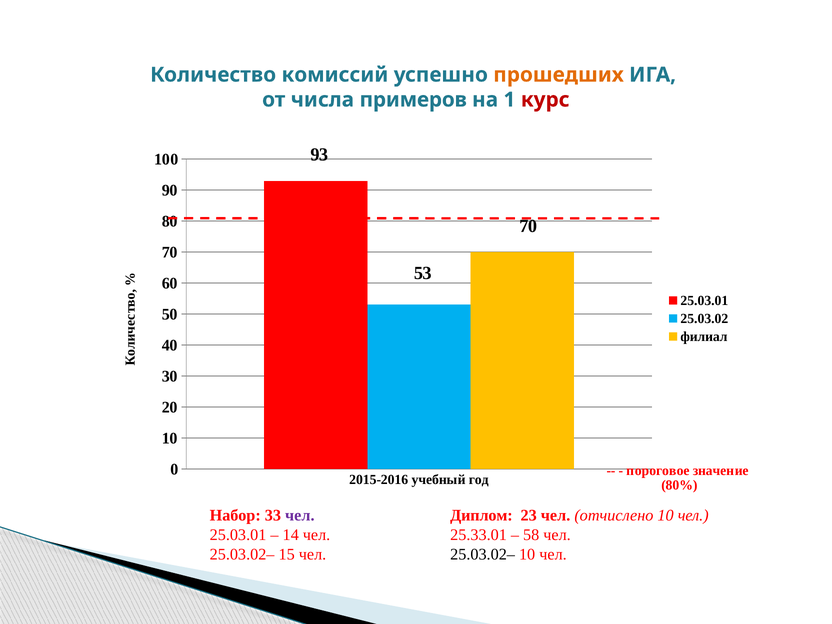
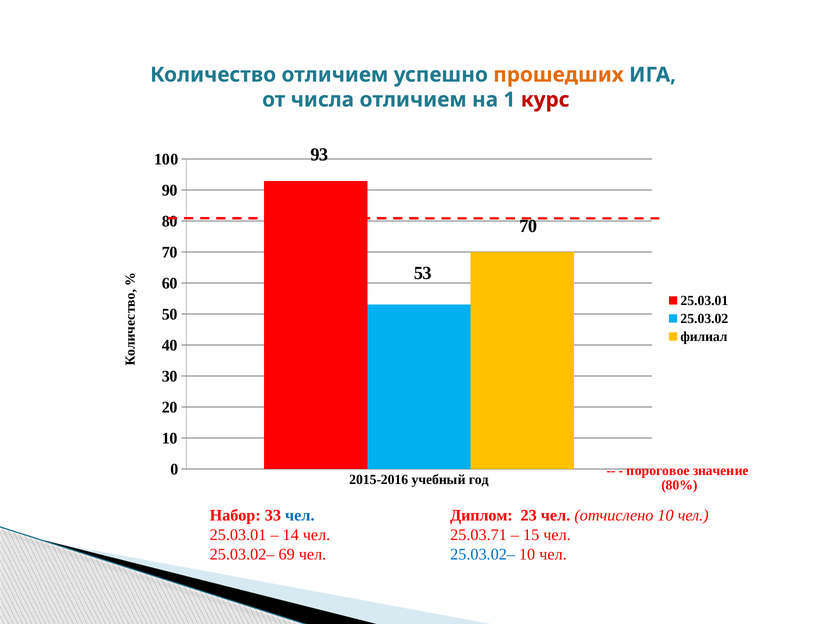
Количество комиссий: комиссий -> отличием (335, 75)
числа примеров: примеров -> отличием (413, 100)
чел colour: purple -> blue (300, 515)
25.33.01: 25.33.01 -> 25.03.71 (479, 535)
58: 58 -> 15 (531, 535)
15: 15 -> 69 (287, 554)
25.03.02– colour: black -> blue (483, 554)
